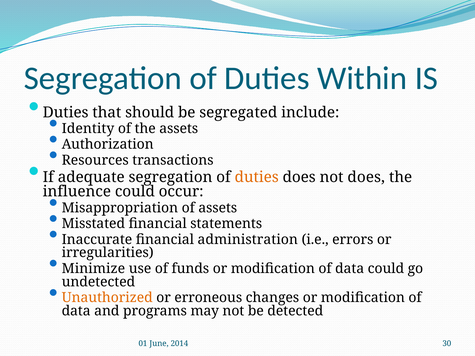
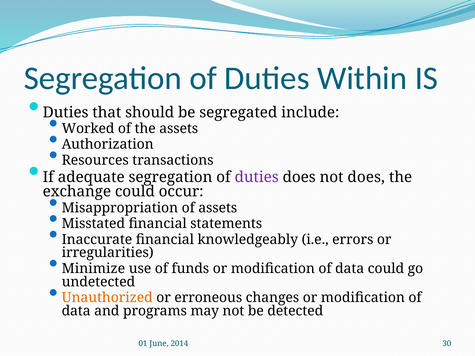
Identity: Identity -> Worked (88, 129)
duties colour: orange -> purple (257, 177)
influence: influence -> exchange (77, 192)
administration: administration -> knowledgeably (248, 240)
